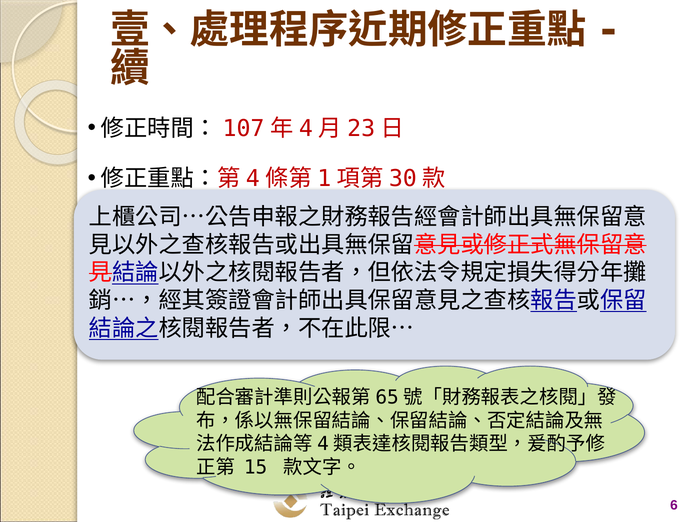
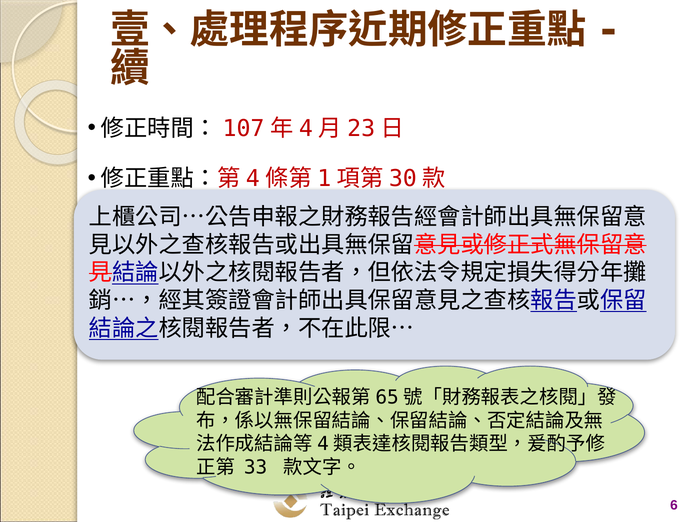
15: 15 -> 33 (256, 468)
